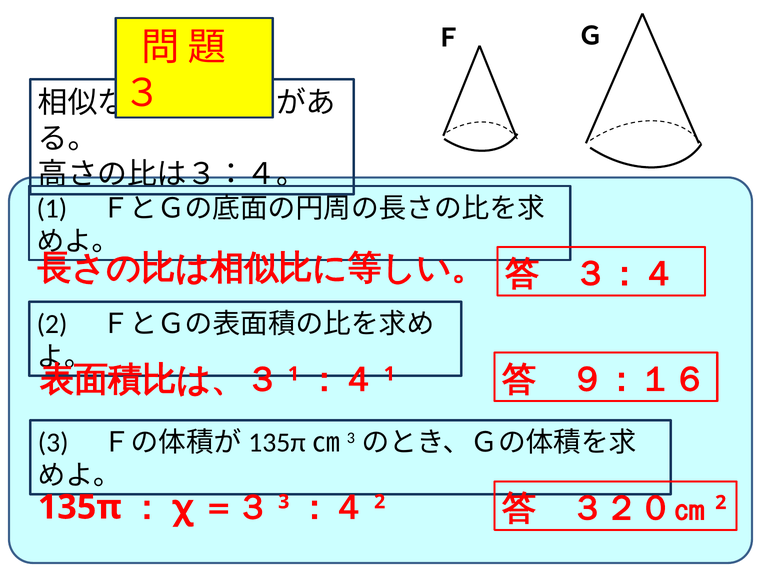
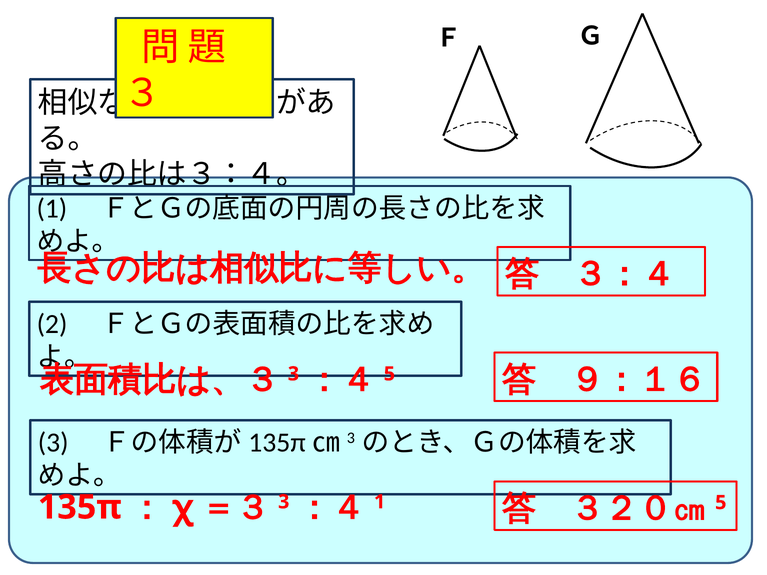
1: 1 -> 3 (294, 374)
1: 1 -> 5 (389, 374)
2: 2 -> 1 (380, 502)
2: 2 -> 5 (721, 503)
